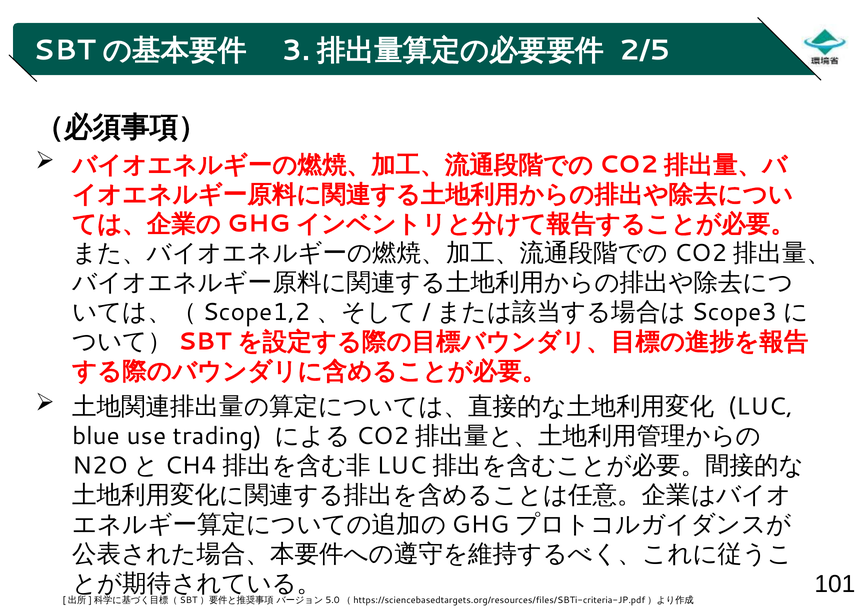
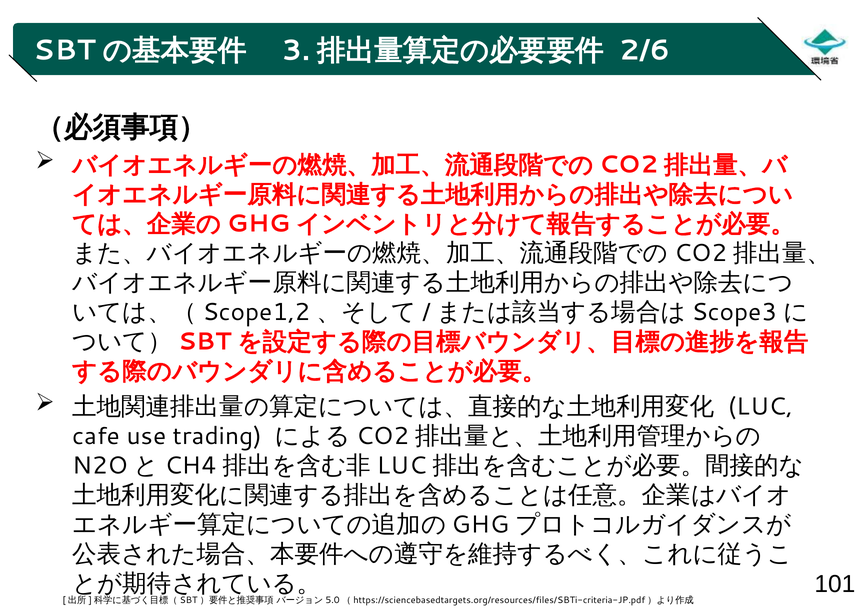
2/5: 2/5 -> 2/6 (645, 50)
blue: blue -> cafe (96, 436)
